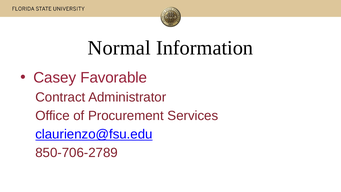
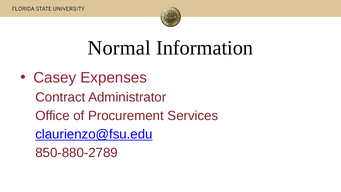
Favorable: Favorable -> Expenses (114, 78)
850-706-2789: 850-706-2789 -> 850-880-2789 (77, 153)
